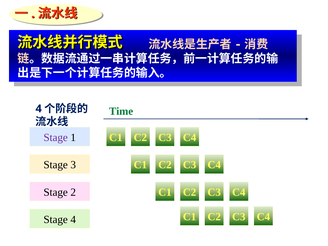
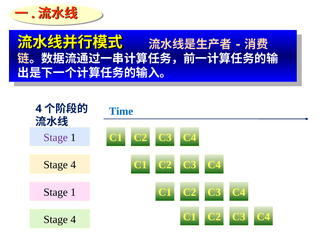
Time colour: green -> blue (121, 111)
3: 3 -> 4 (73, 165)
2: 2 -> 1 (73, 192)
